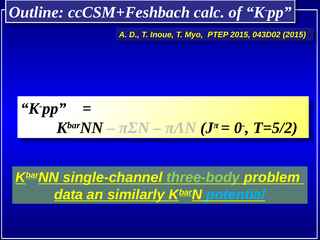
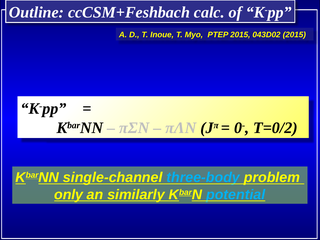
T=5/2: T=5/2 -> T=0/2 (275, 128)
three-body colour: light green -> light blue (203, 178)
data: data -> only (69, 195)
